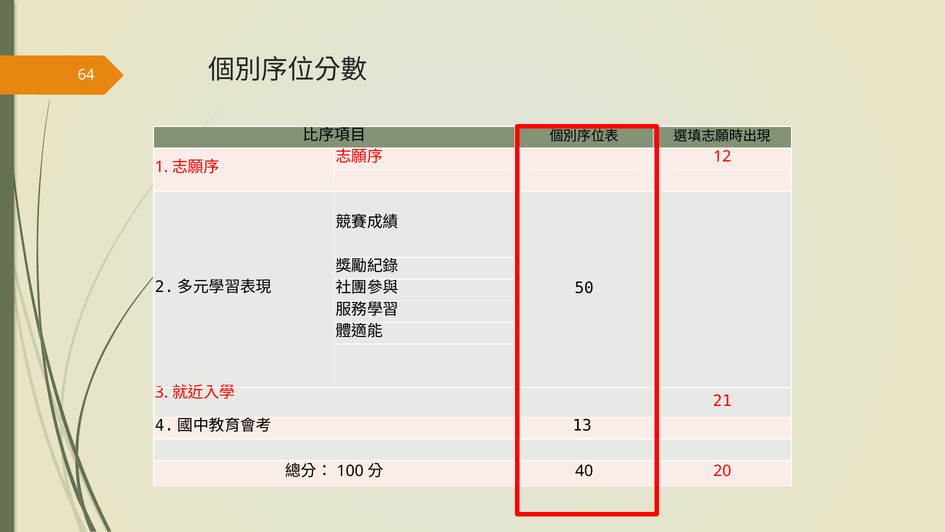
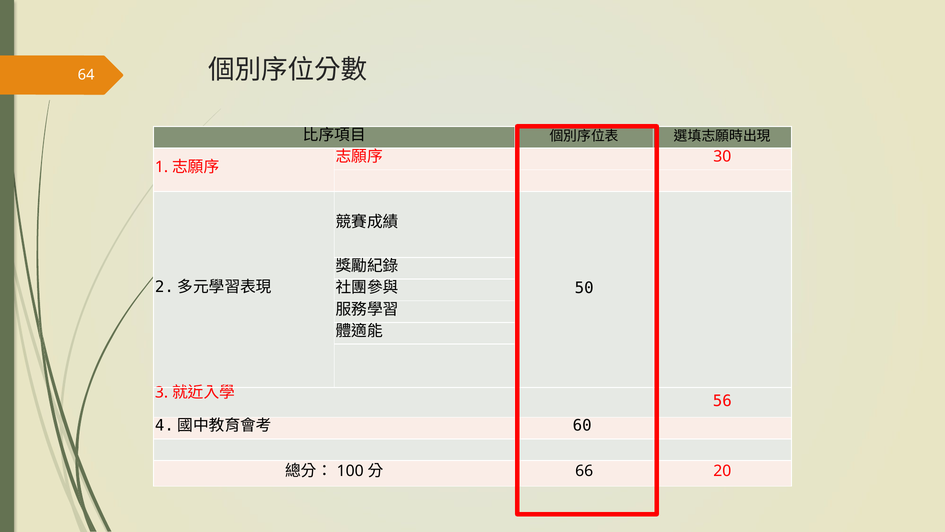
12: 12 -> 30 (722, 156)
21: 21 -> 56 (722, 401)
13: 13 -> 60 (582, 425)
40: 40 -> 66 (584, 471)
